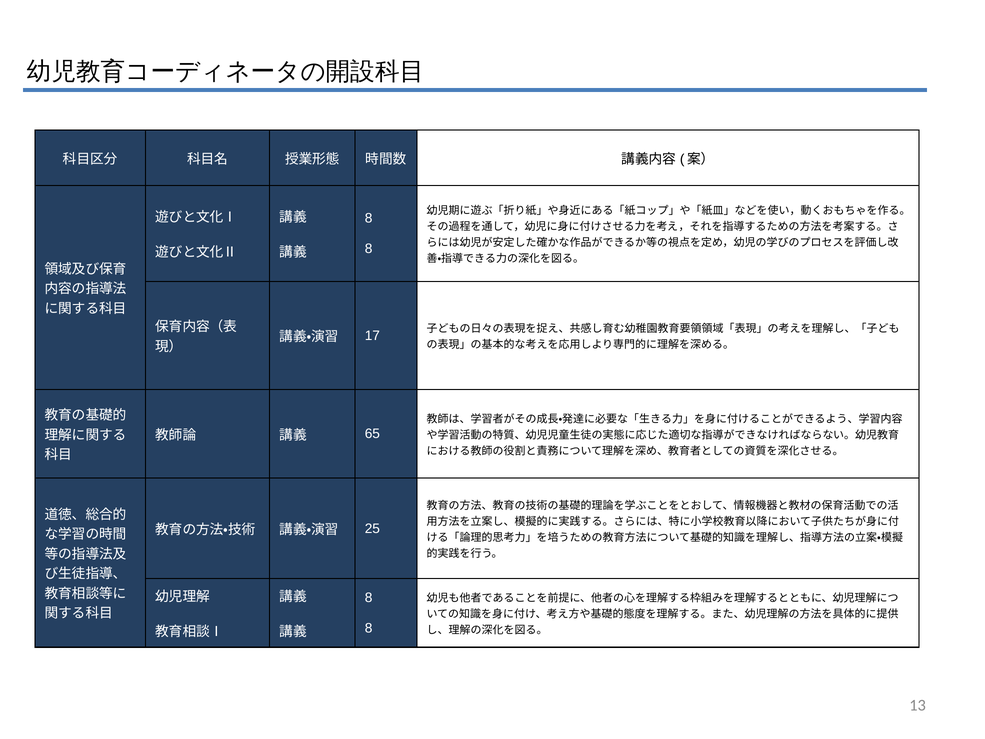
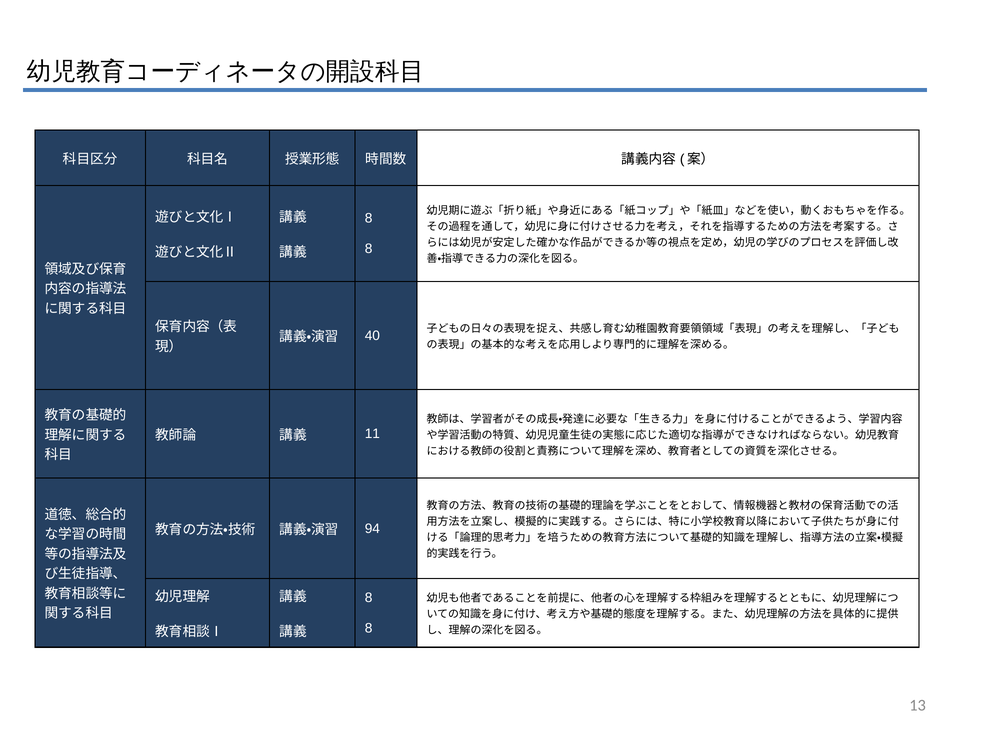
17: 17 -> 40 (372, 336)
65: 65 -> 11 (372, 434)
25: 25 -> 94 (372, 528)
